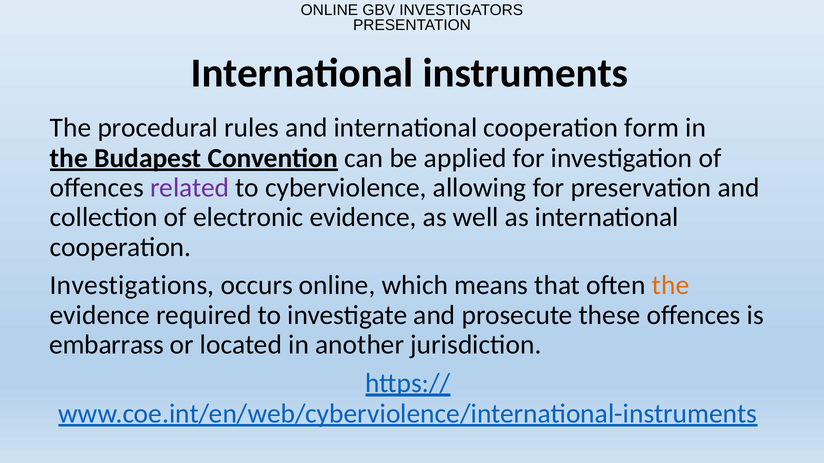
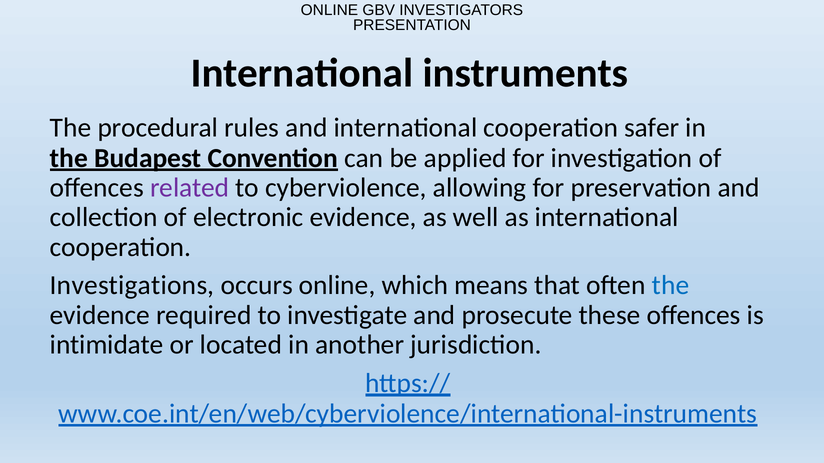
form: form -> safer (652, 128)
the colour: orange -> blue (671, 286)
embarrass: embarrass -> intimidate (107, 345)
